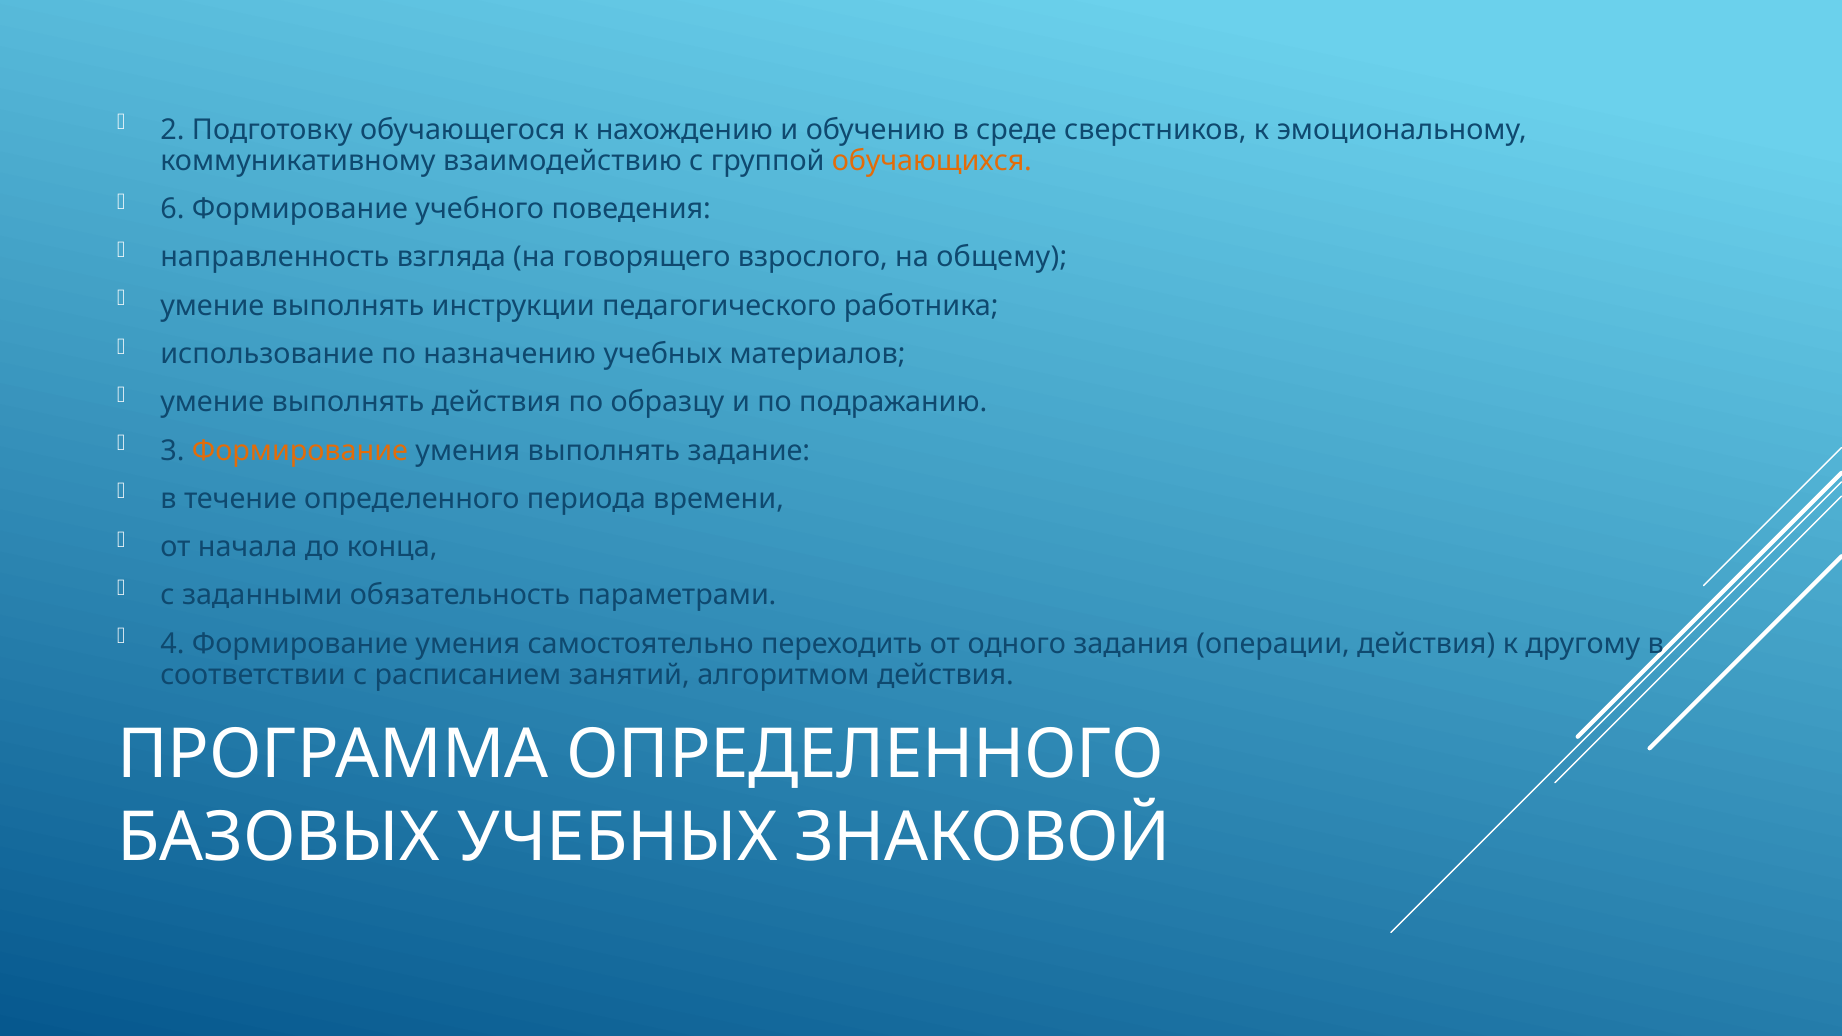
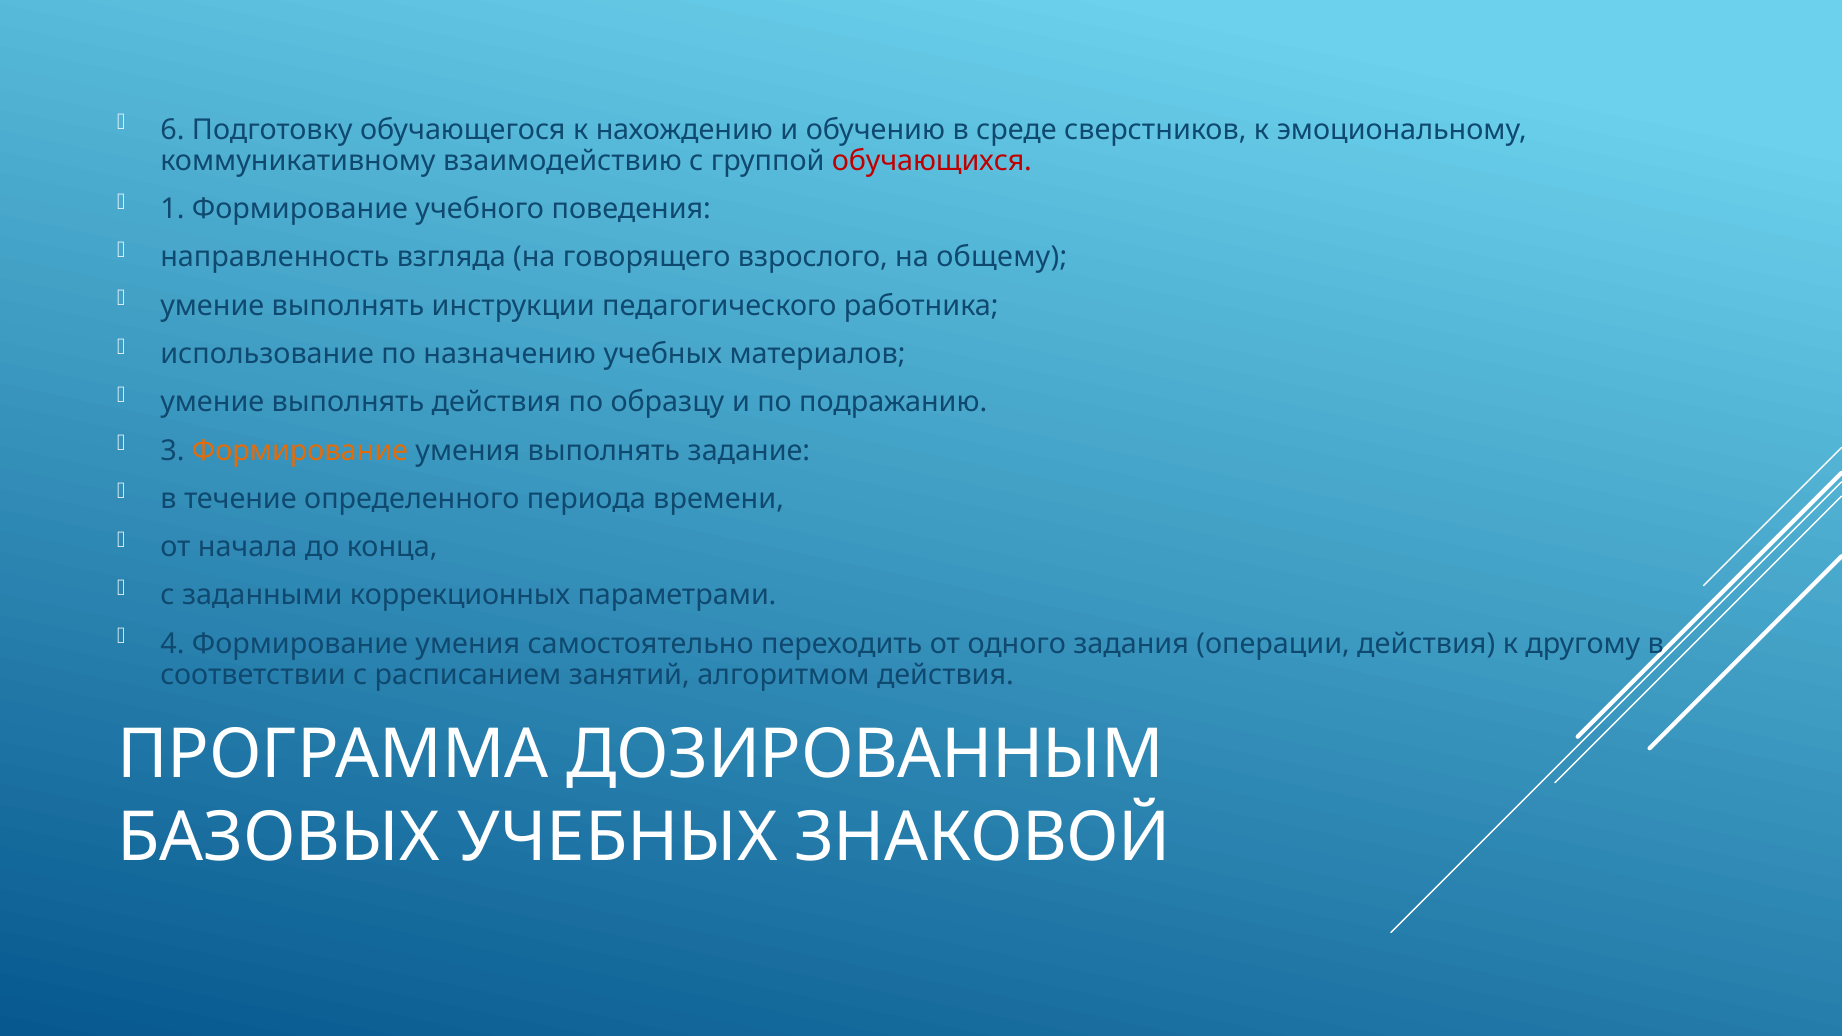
2: 2 -> 6 (172, 130)
обучающихся colour: orange -> red (932, 161)
6: 6 -> 1 (172, 209)
обязательность: обязательность -> коррекционных (460, 596)
ПРОГРАММА ОПРЕДЕЛЕННОГО: ОПРЕДЕЛЕННОГО -> ДОЗИРОВАННЫМ (865, 755)
